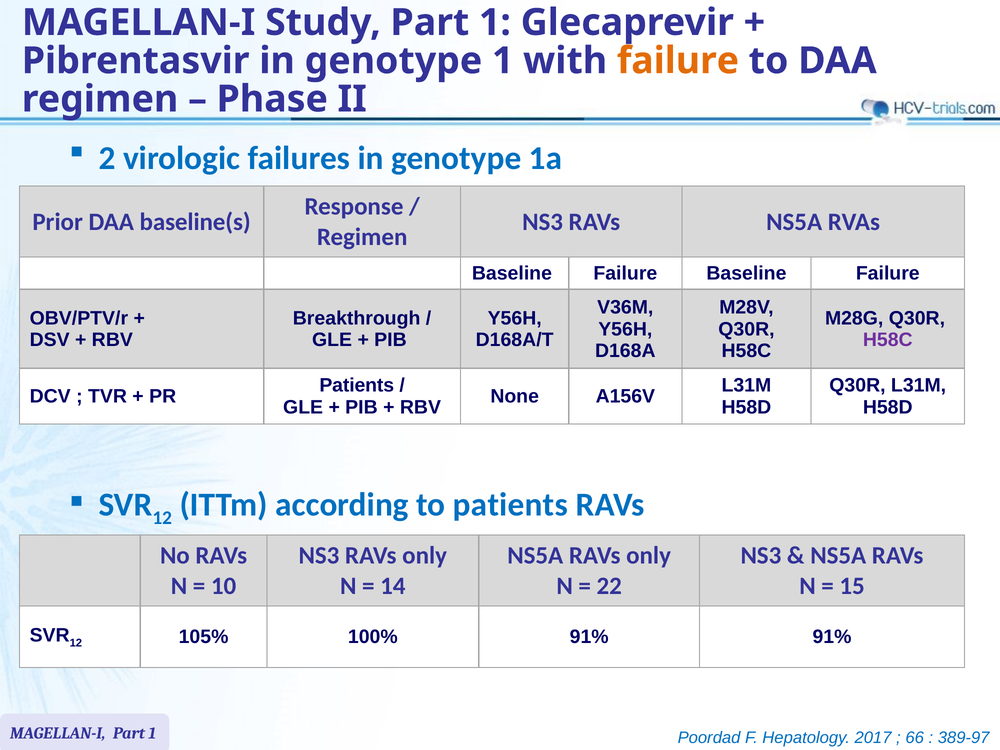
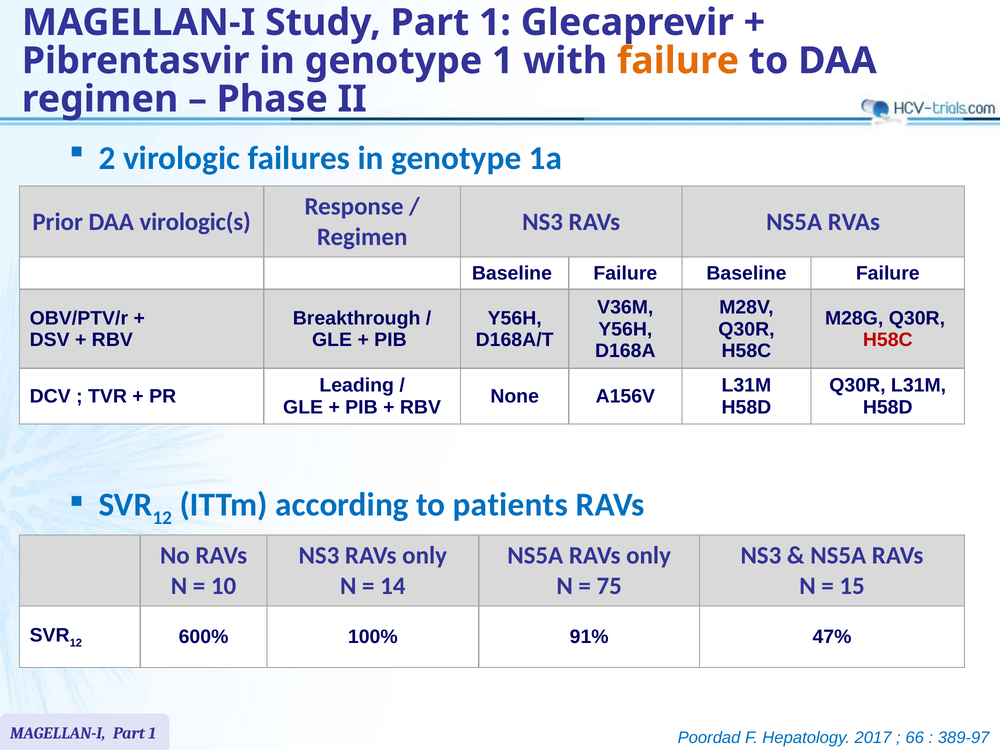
baseline(s: baseline(s -> virologic(s (195, 222)
H58C colour: purple -> red (888, 340)
Patients: Patients -> Leading (357, 386)
22: 22 -> 75 (609, 586)
105%: 105% -> 600% (204, 637)
91% 91%: 91% -> 47% (832, 637)
